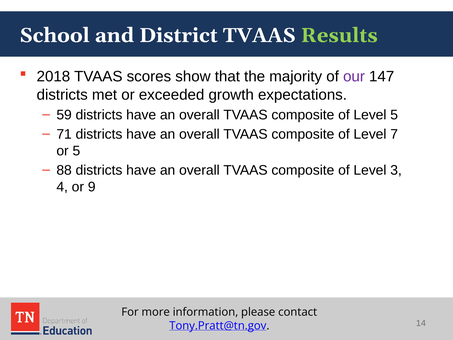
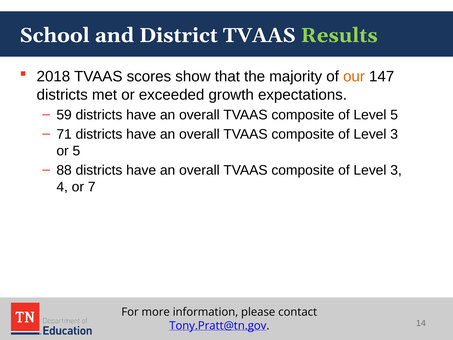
our colour: purple -> orange (354, 77)
7: 7 -> 3 (394, 134)
9: 9 -> 7 (92, 187)
